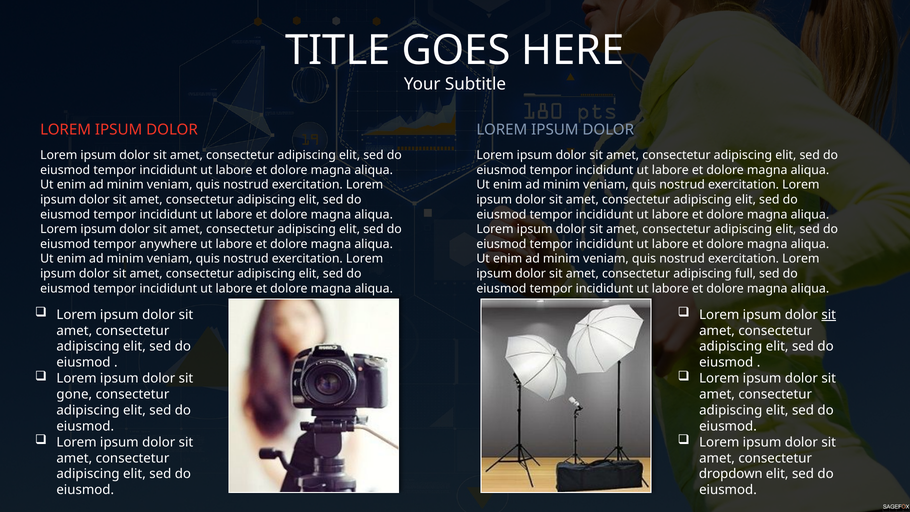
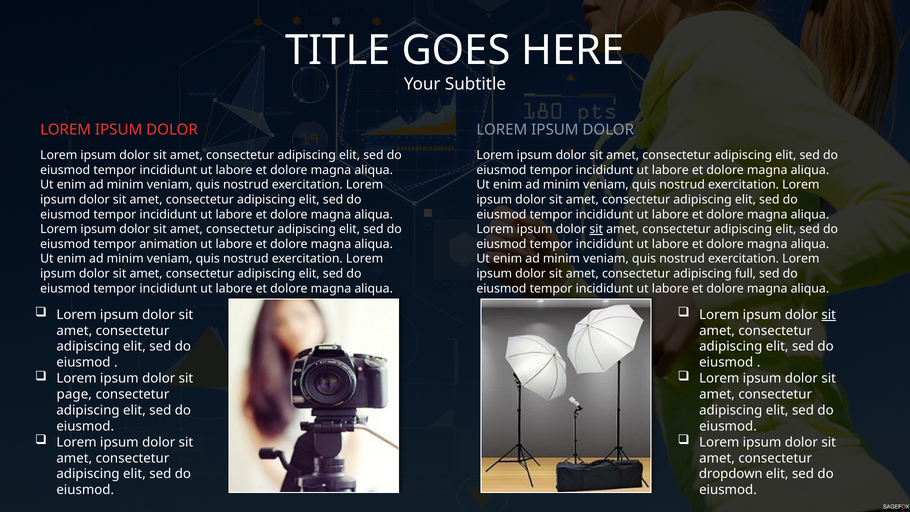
sit underline: none -> present (596, 229)
anywhere: anywhere -> animation (168, 244)
gone: gone -> page (74, 394)
